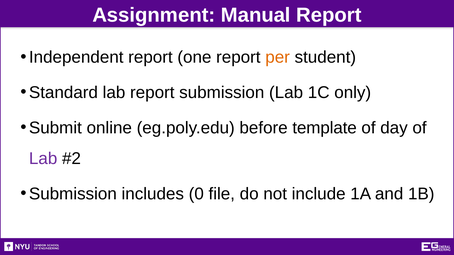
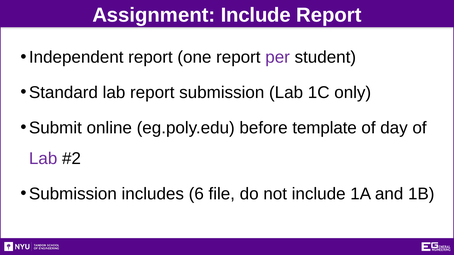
Assignment Manual: Manual -> Include (256, 15)
per colour: orange -> purple (278, 57)
0: 0 -> 6 (196, 194)
